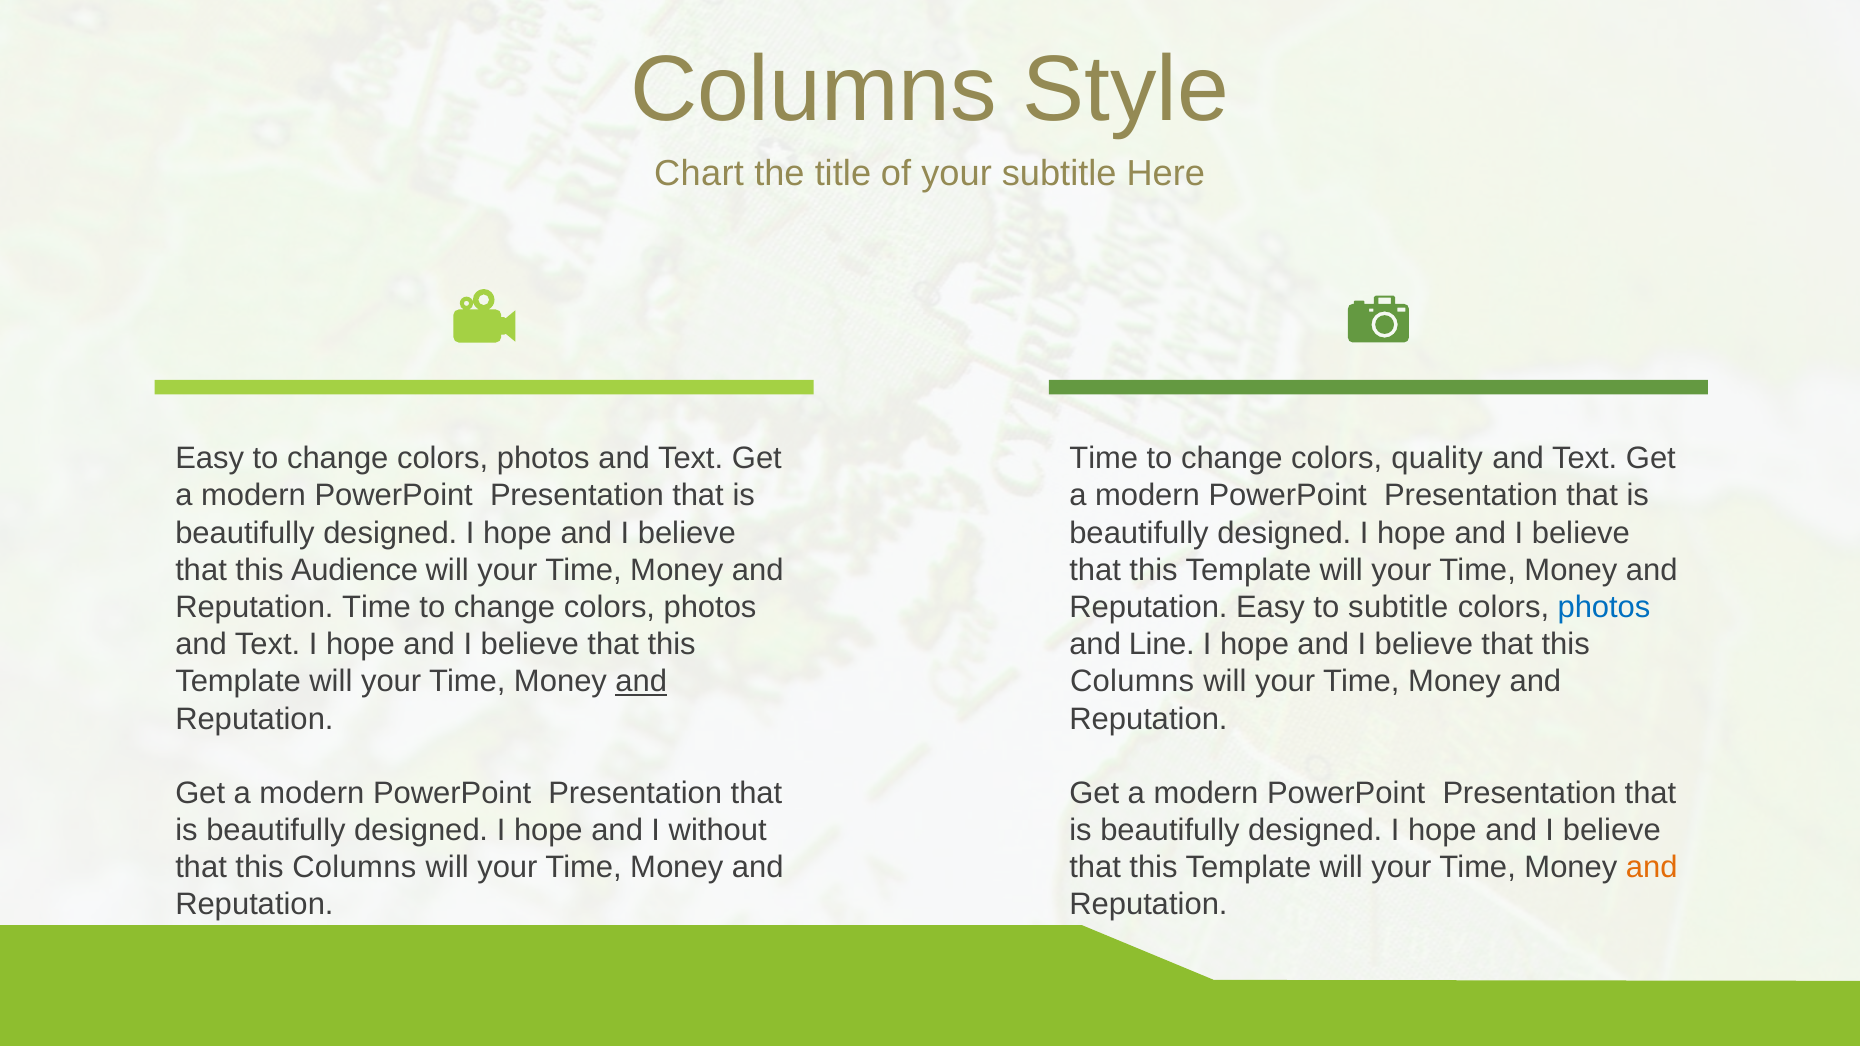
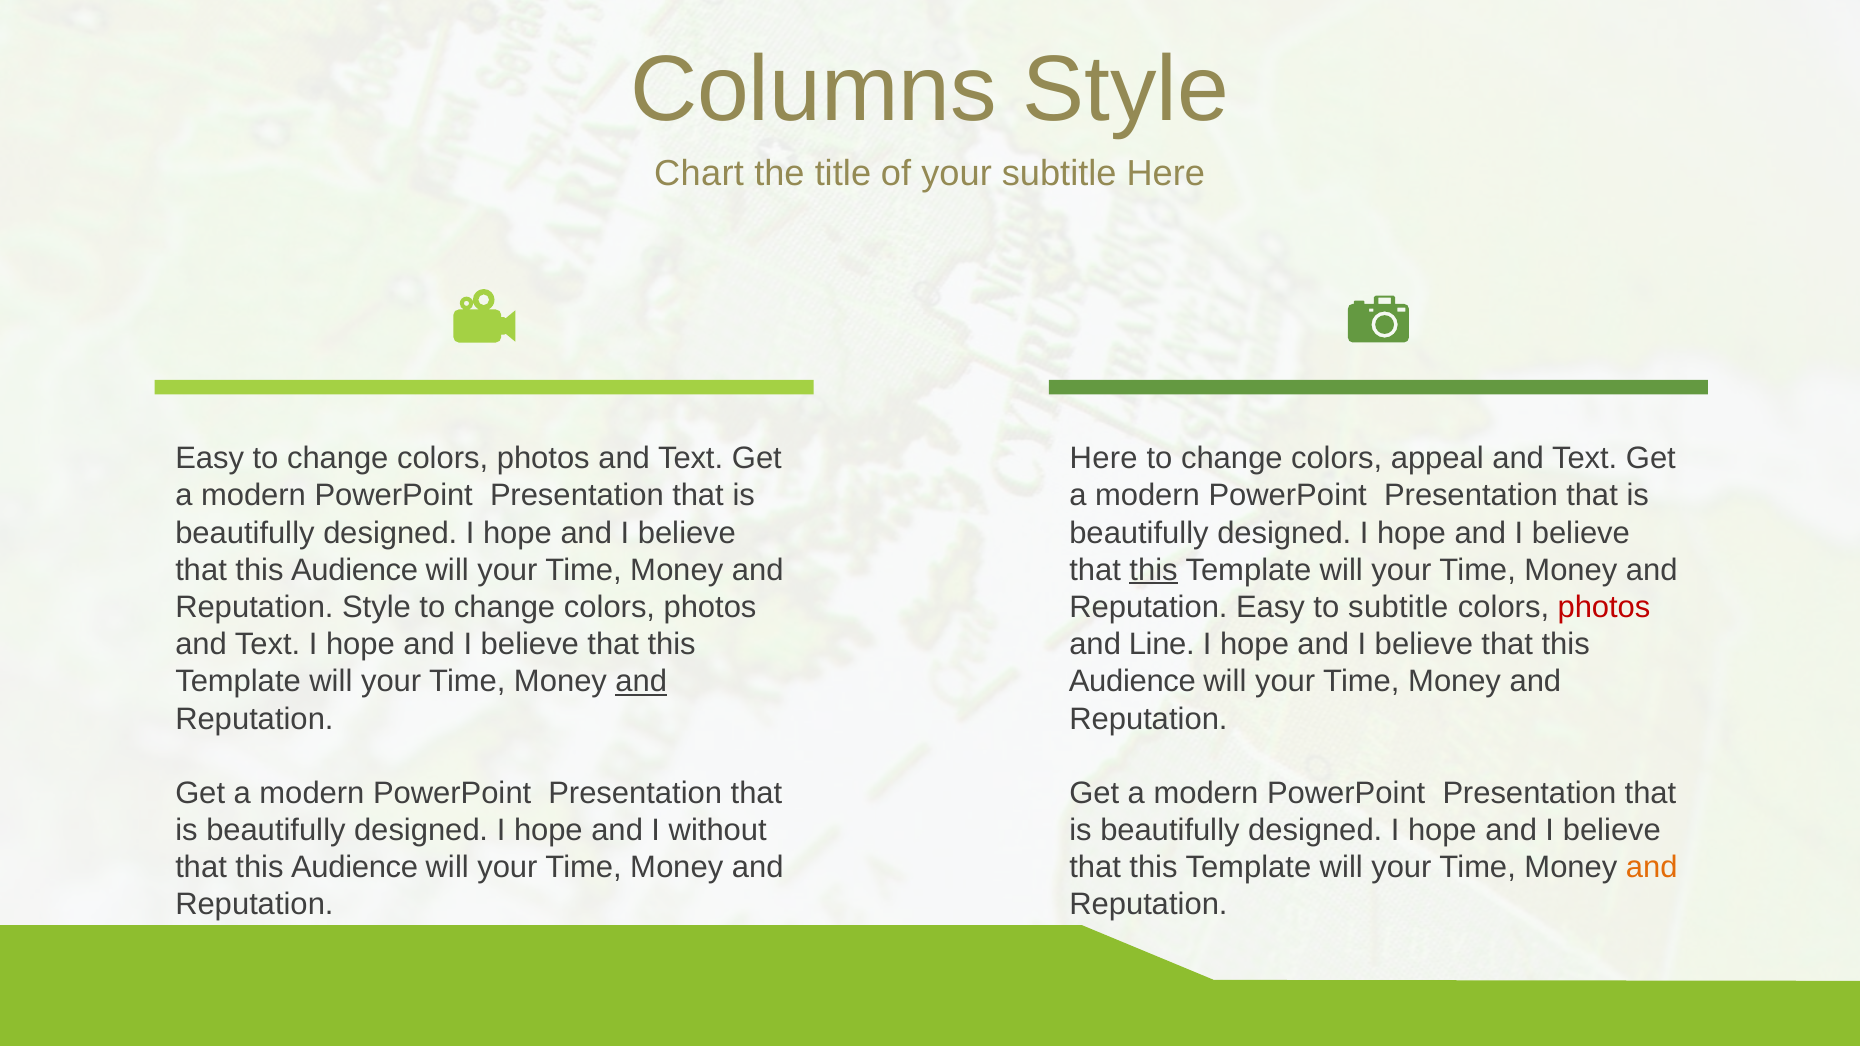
Time: Time -> Here (1104, 459)
quality: quality -> appeal (1437, 459)
this underline: none -> present (1154, 570)
Time: Time -> Style (376, 607)
photos colour: blue -> red (1604, 607)
Columns: Columns -> Audience (1132, 682)
Columns: Columns -> Audience (355, 868)
